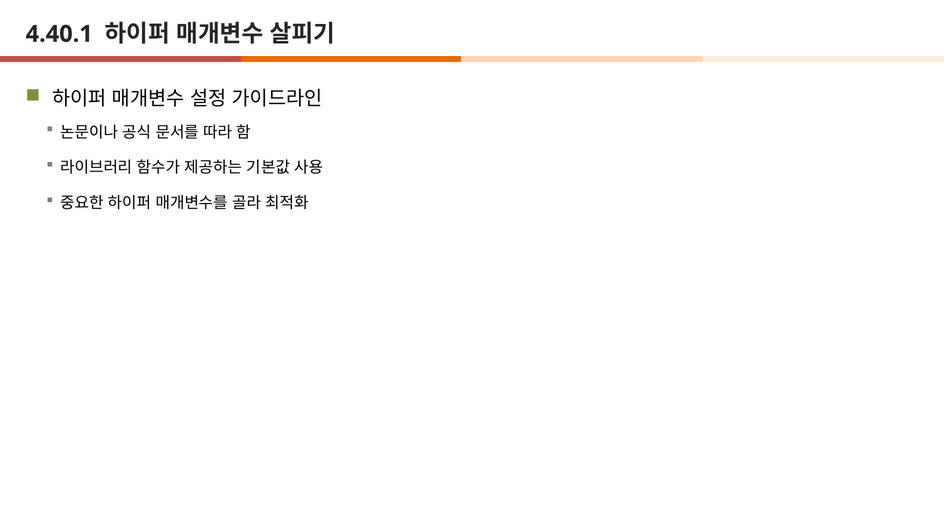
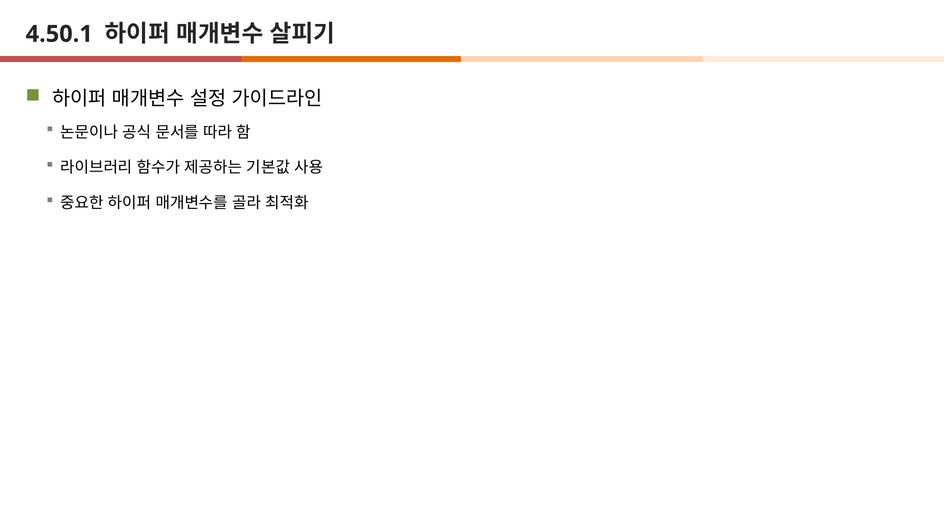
4.40.1: 4.40.1 -> 4.50.1 (59, 34)
